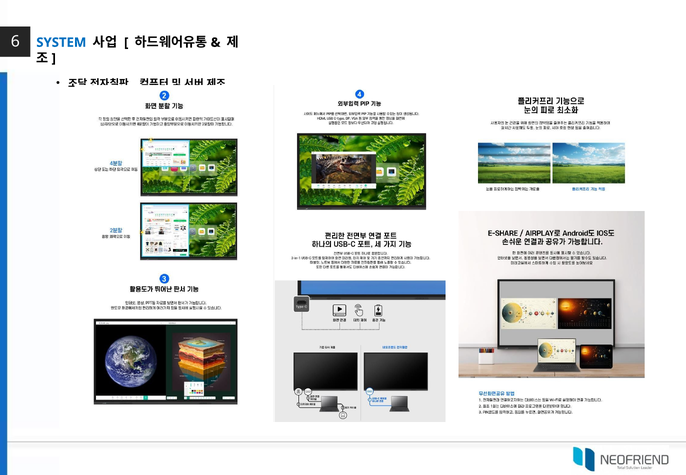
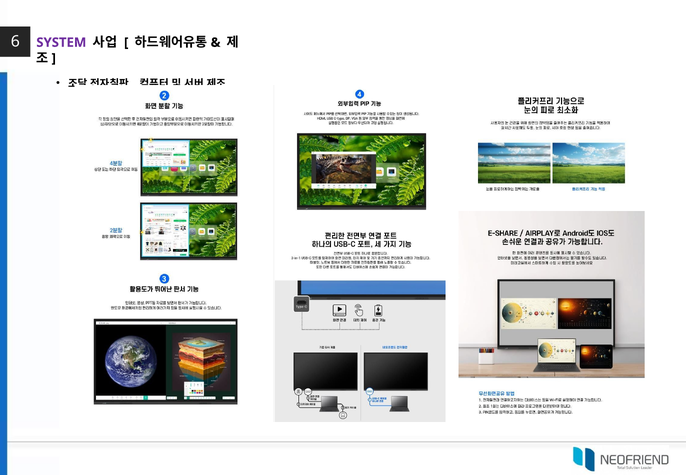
SYSTEM colour: blue -> purple (61, 43)
